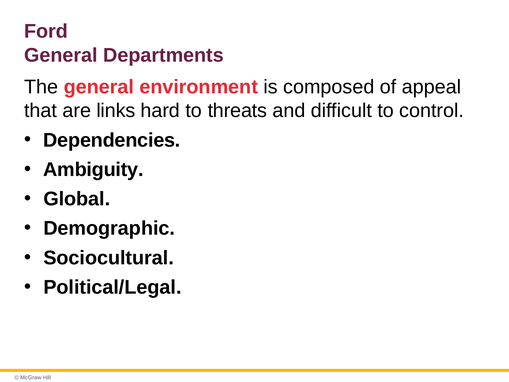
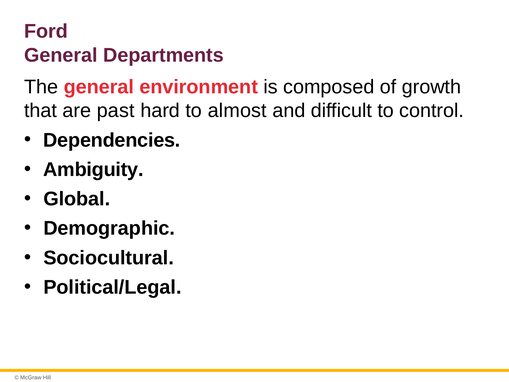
appeal: appeal -> growth (431, 87)
links: links -> past (116, 111)
threats: threats -> almost (237, 111)
